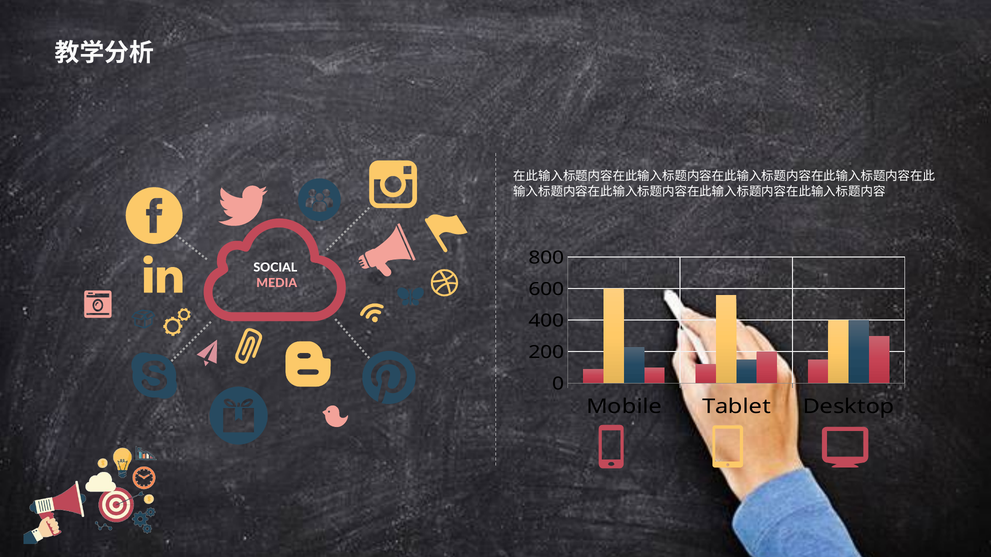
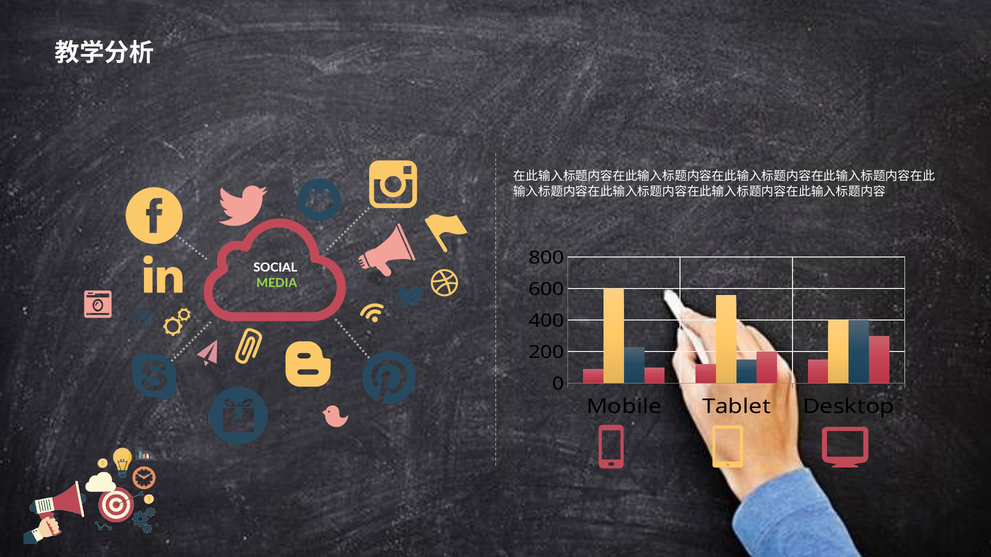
MEDIA colour: pink -> light green (277, 283)
